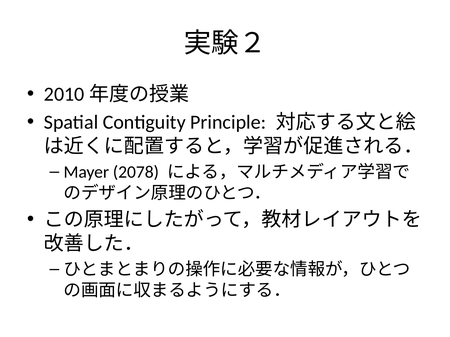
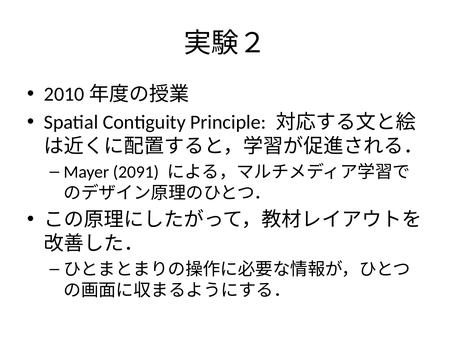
2078: 2078 -> 2091 (136, 172)
